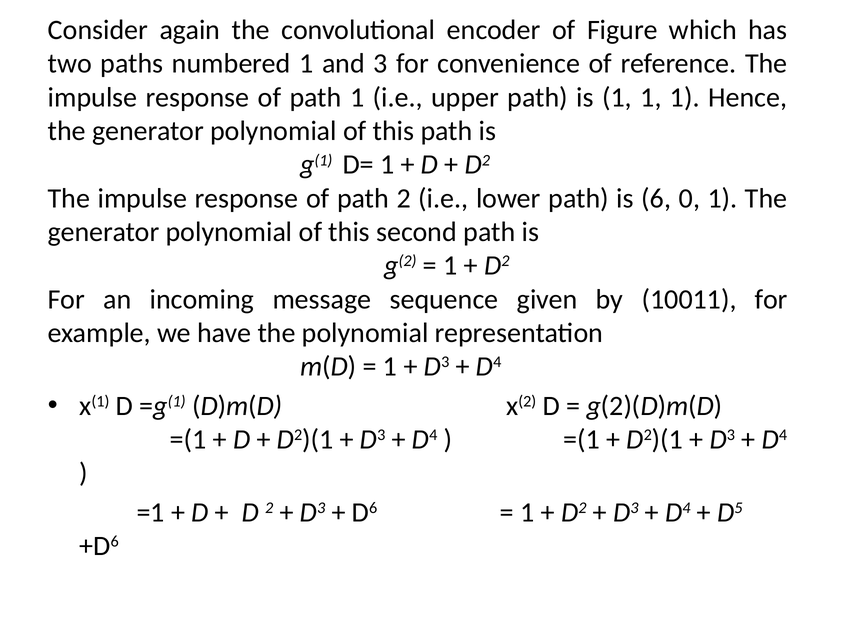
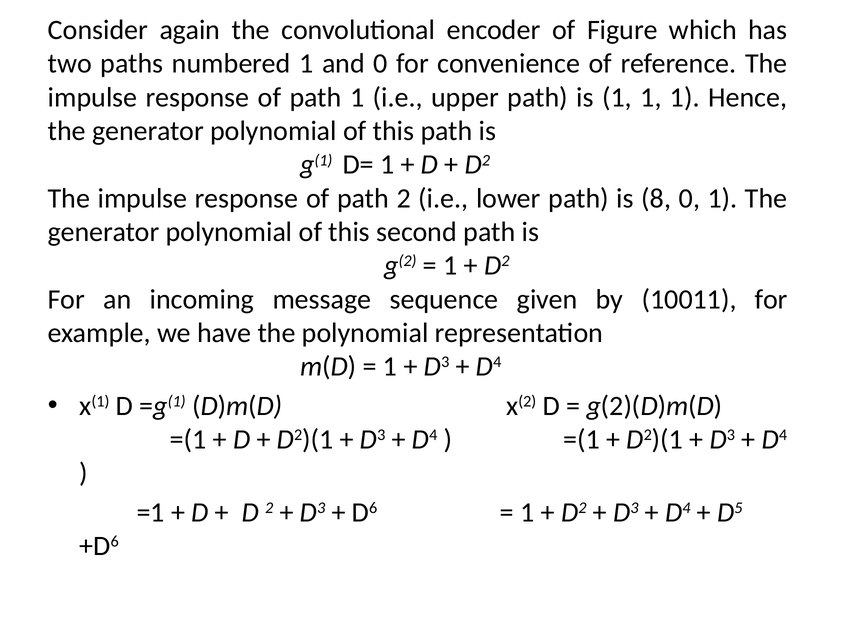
and 3: 3 -> 0 (381, 64)
6: 6 -> 8 (656, 198)
